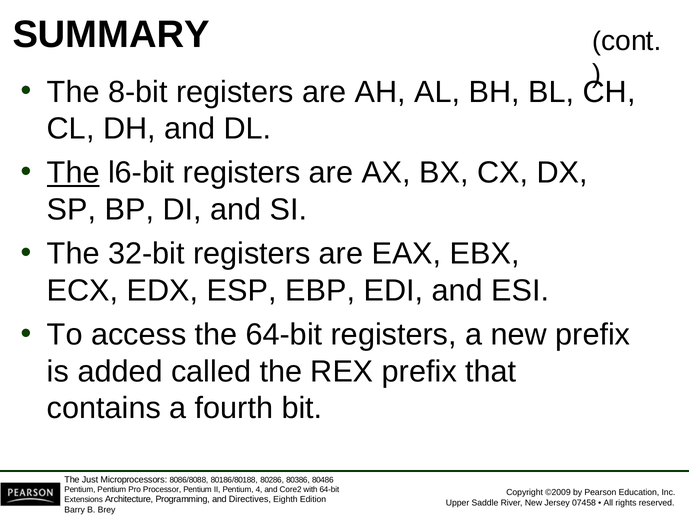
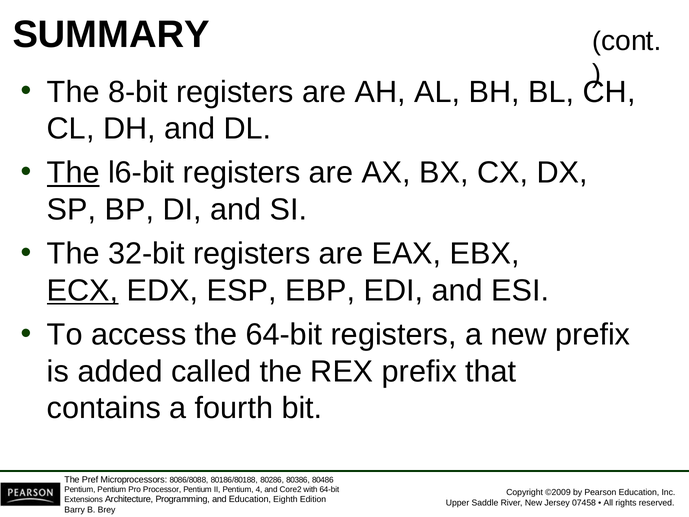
ECX underline: none -> present (83, 290)
Just: Just -> Pref (90, 479)
and Directives: Directives -> Education (250, 499)
